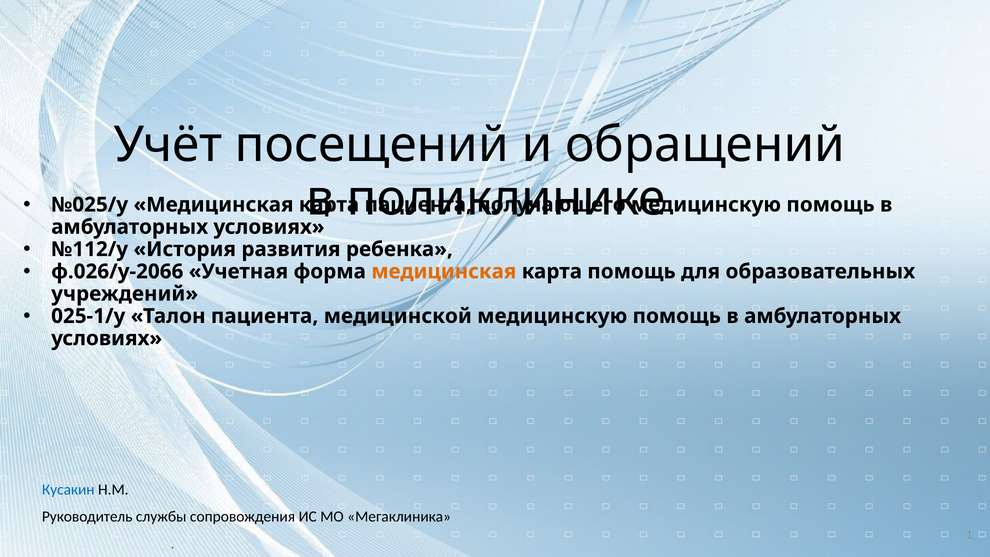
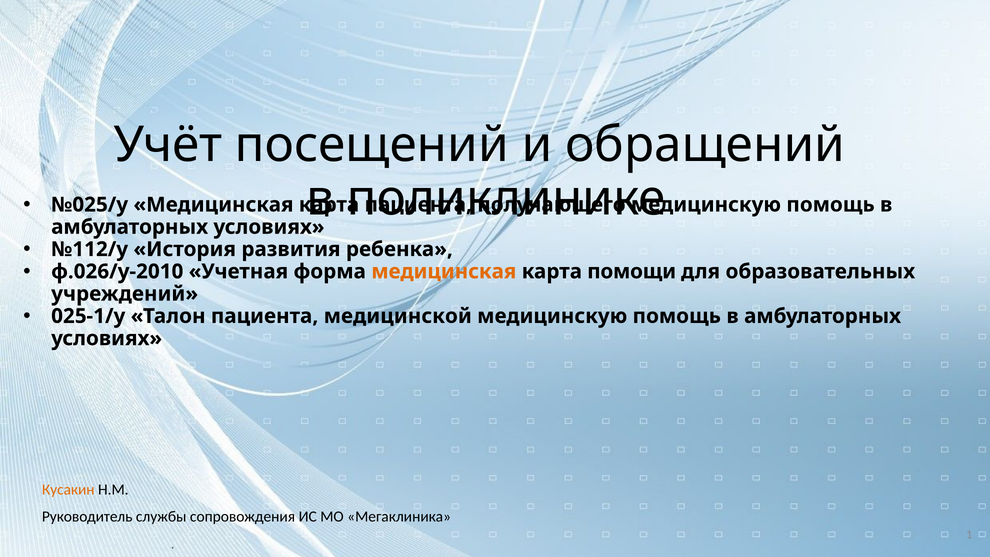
ф.026/у-2066: ф.026/у-2066 -> ф.026/у-2010 (117, 271)
карта помощь: помощь -> помощи (632, 271)
Кусакин colour: blue -> orange (68, 489)
